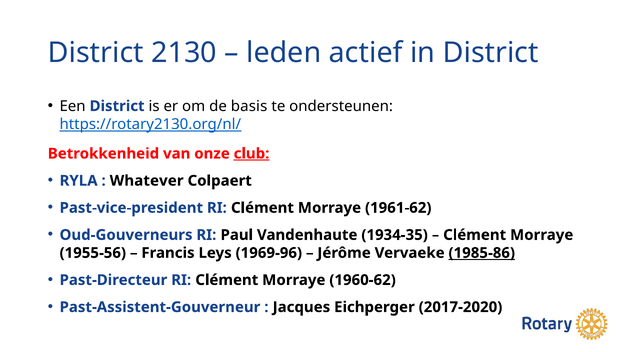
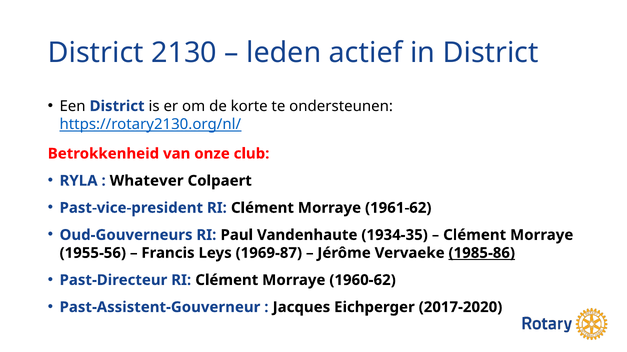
basis: basis -> korte (249, 106)
club underline: present -> none (252, 154)
1969-96: 1969-96 -> 1969-87 (269, 253)
